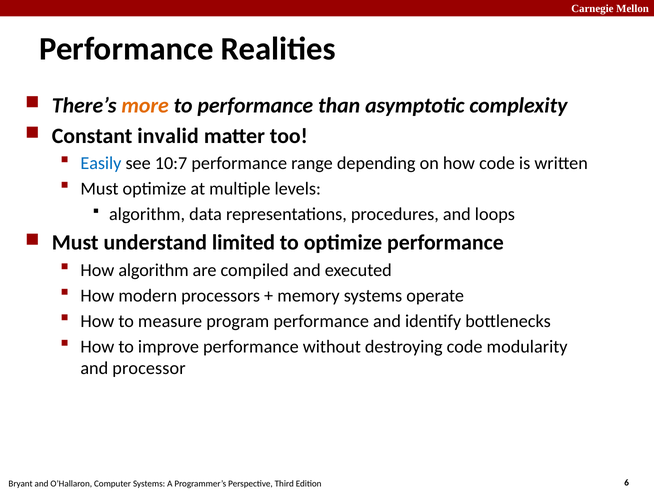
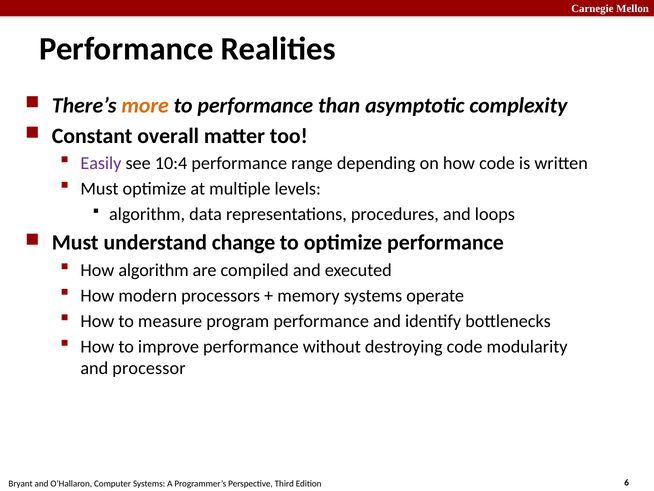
invalid: invalid -> overall (168, 136)
Easily colour: blue -> purple (101, 163)
10:7: 10:7 -> 10:4 (171, 163)
limited: limited -> change (244, 243)
